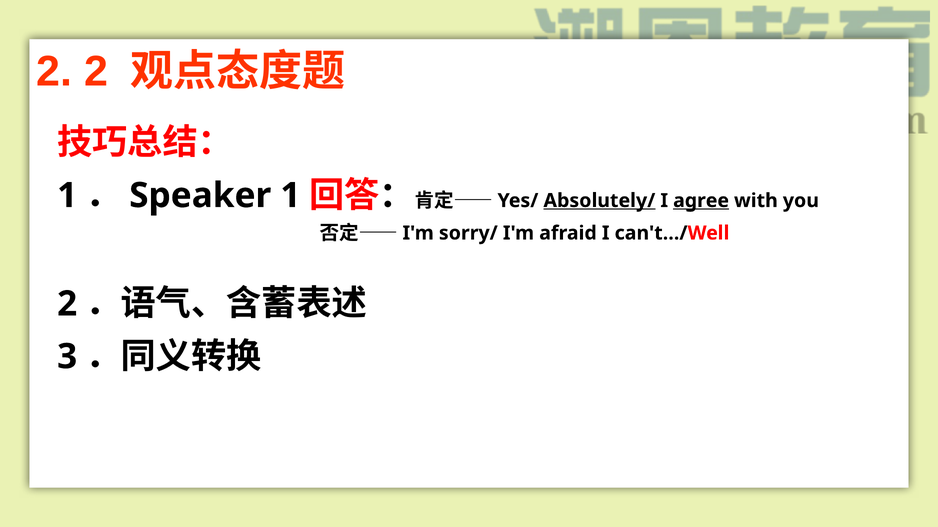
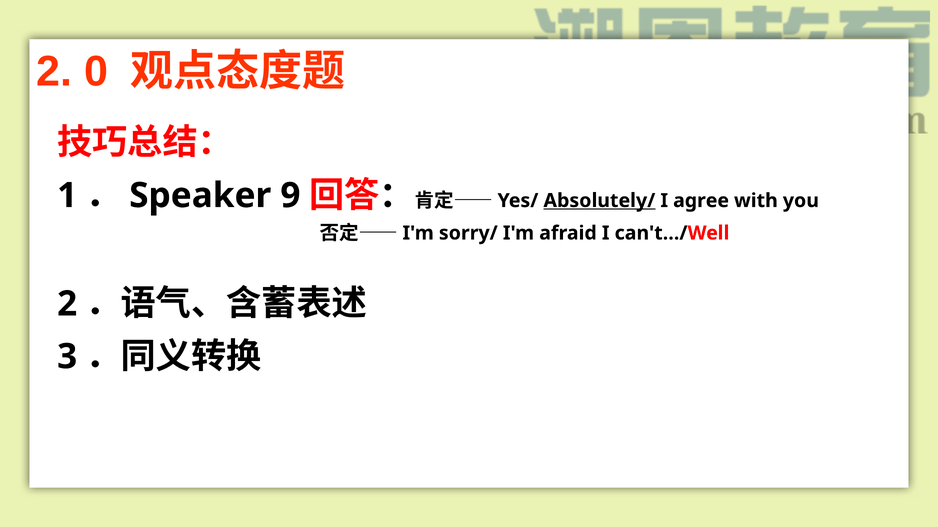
2 2: 2 -> 0 (96, 72)
1: 1 -> 9 (290, 196)
agree underline: present -> none (701, 201)
